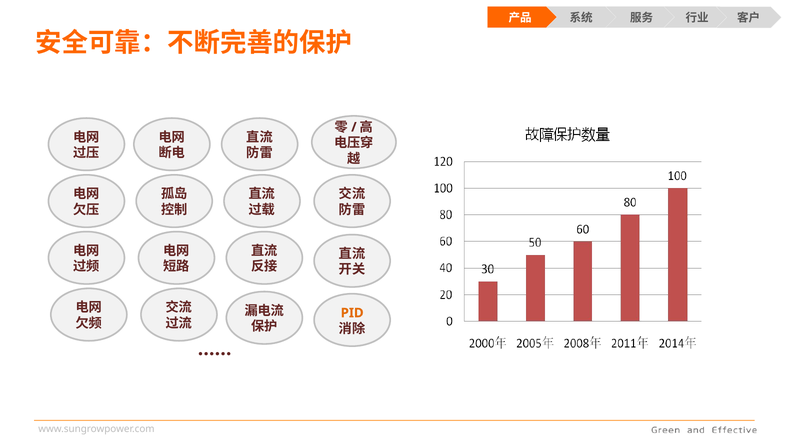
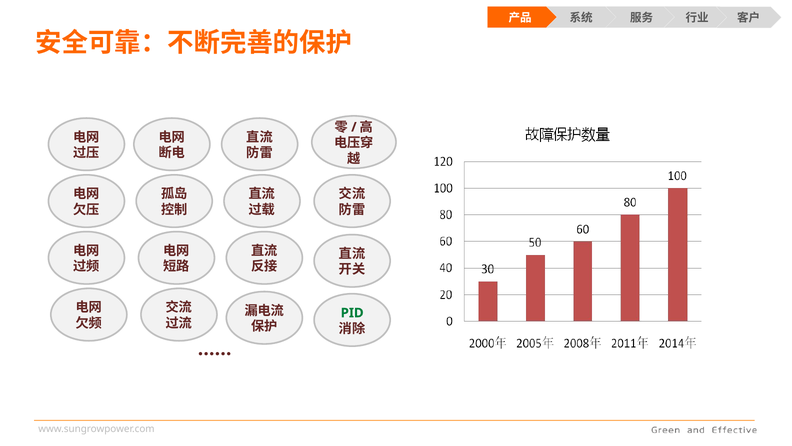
PID colour: orange -> green (352, 313)
